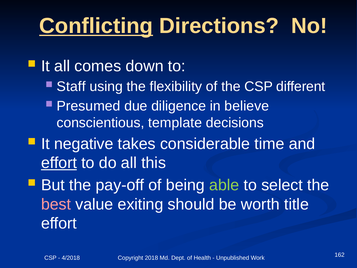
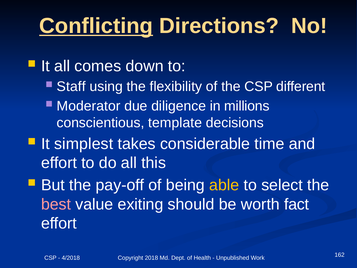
Presumed: Presumed -> Moderator (89, 106)
believe: believe -> millions (247, 106)
negative: negative -> simplest (84, 144)
effort underline: present -> none (59, 163)
able colour: light green -> yellow (224, 185)
title: title -> fact (297, 204)
